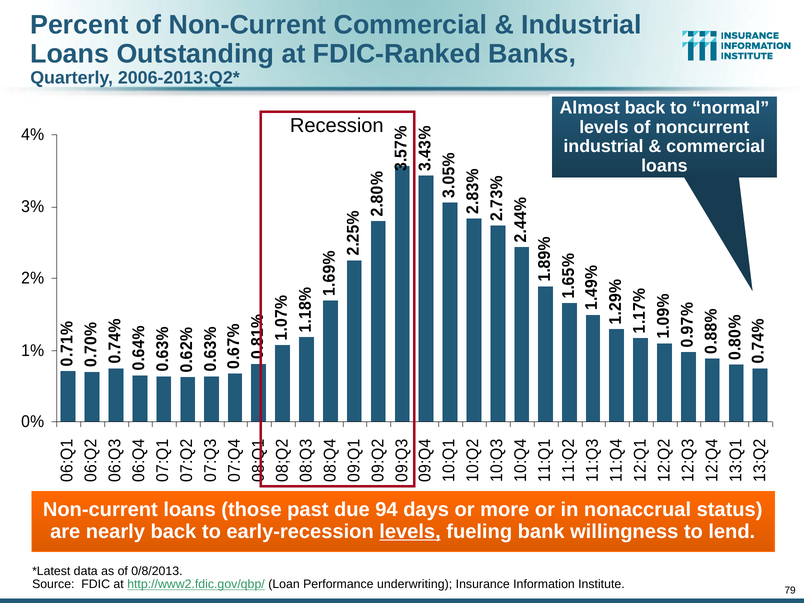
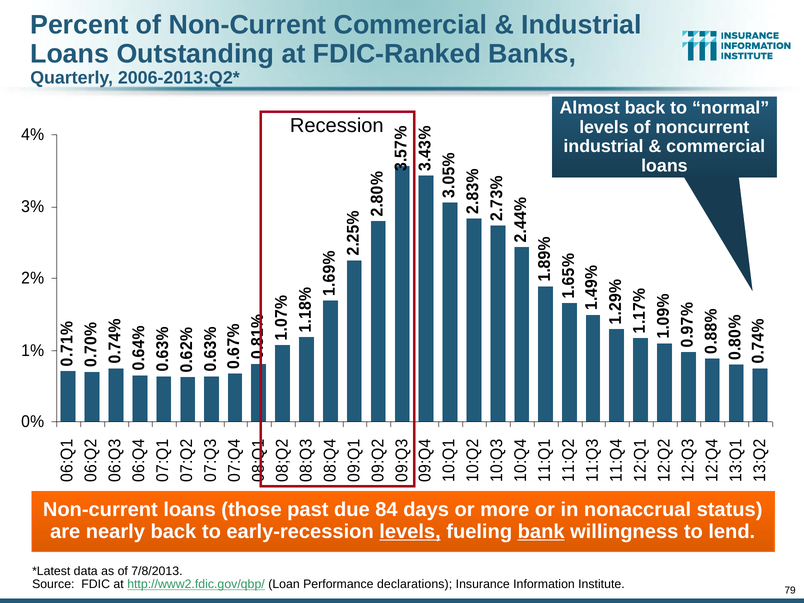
94: 94 -> 84 (386, 510)
bank underline: none -> present (541, 531)
0/8/2013: 0/8/2013 -> 7/8/2013 (157, 571)
underwriting: underwriting -> declarations (415, 584)
